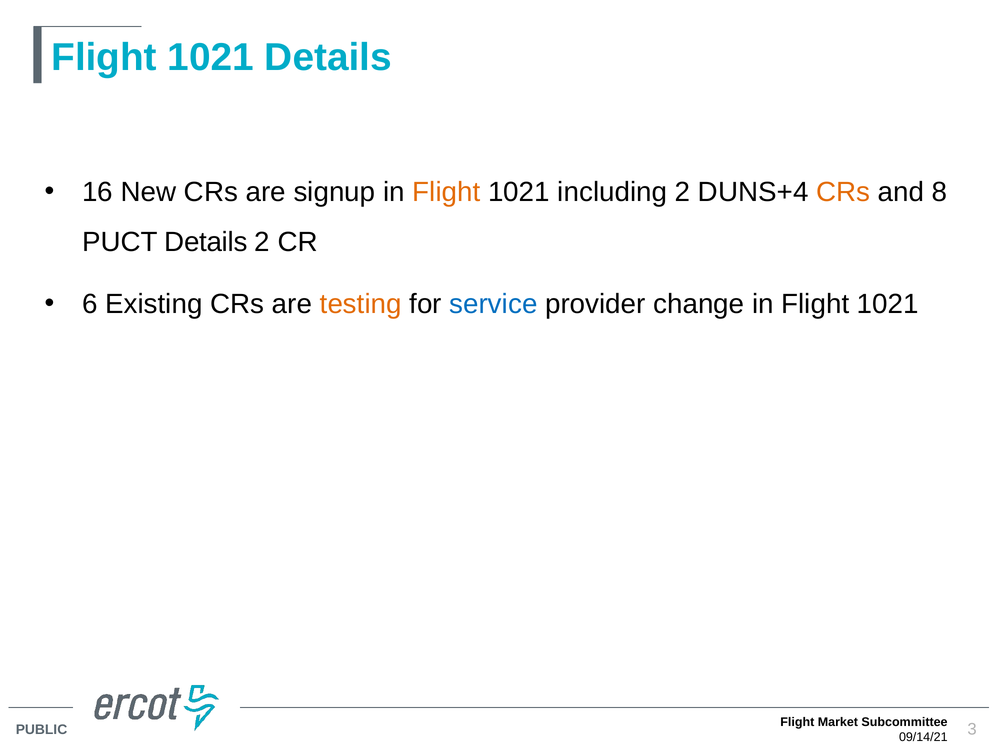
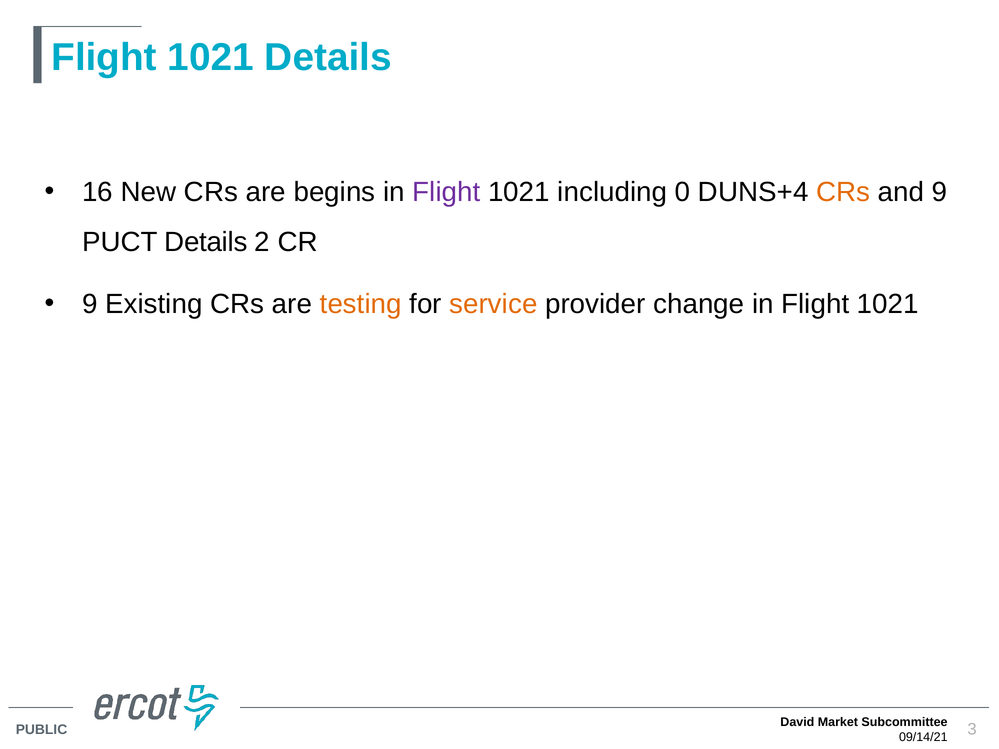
signup: signup -> begins (334, 192)
Flight colour: orange -> purple (446, 192)
including 2: 2 -> 0 (683, 192)
and 8: 8 -> 9 (940, 192)
6: 6 -> 9 (90, 304)
service colour: blue -> orange (493, 304)
Flight: Flight -> David (797, 722)
